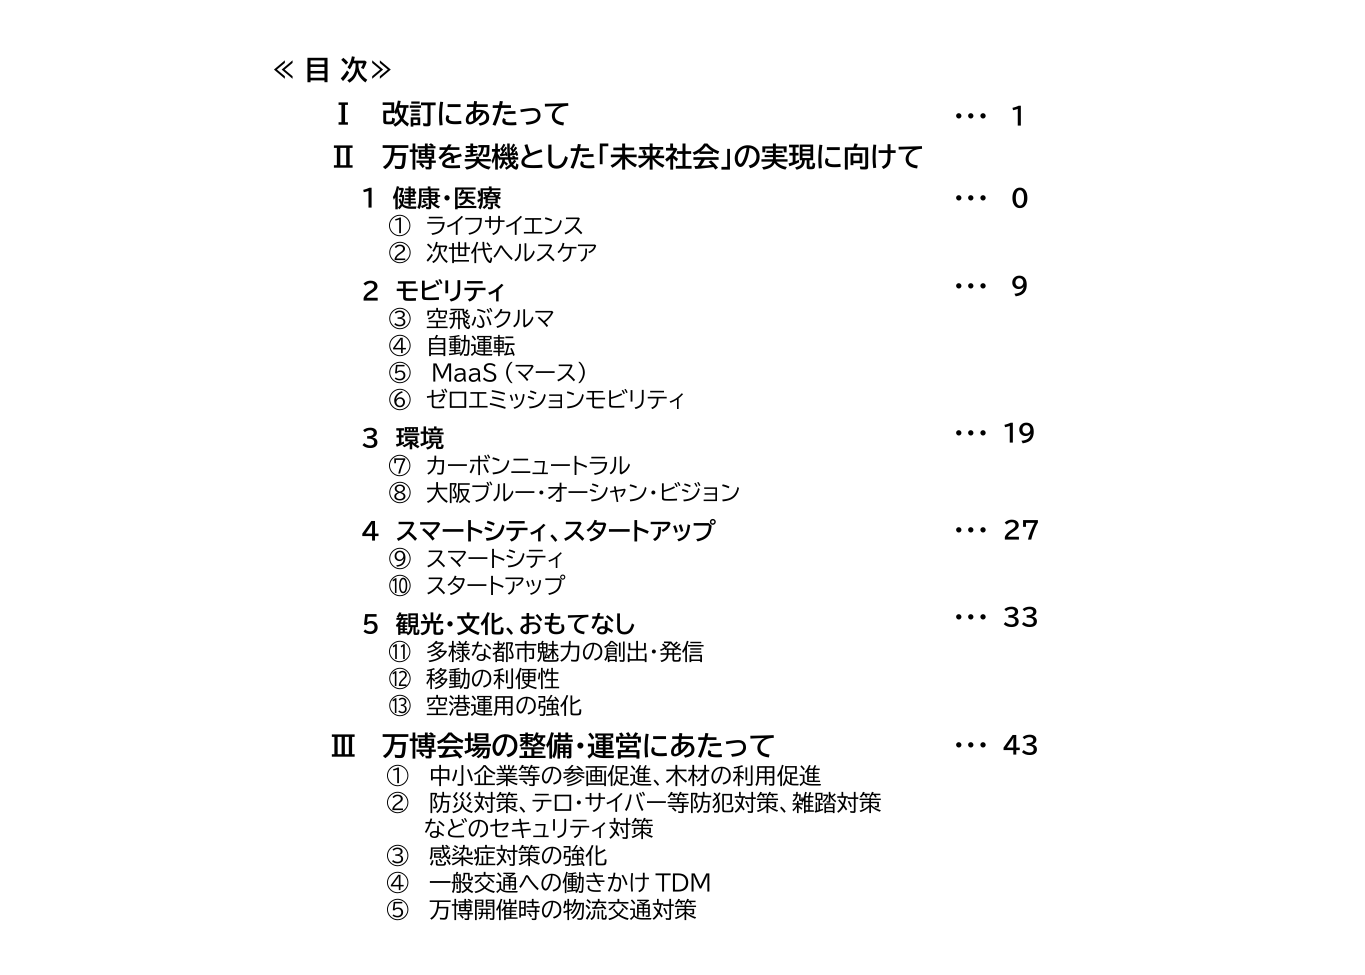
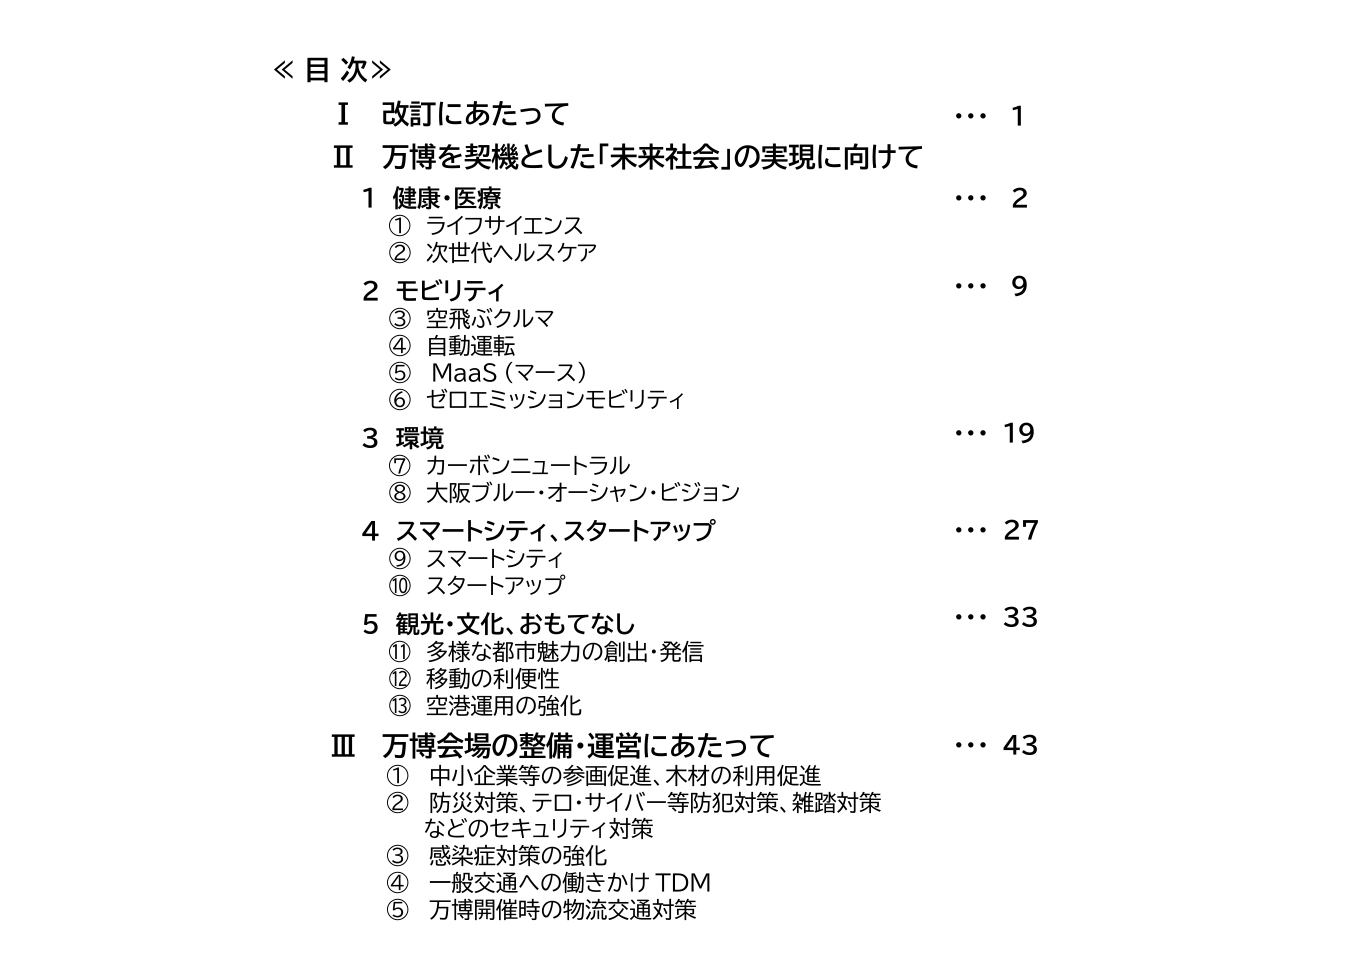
0: 0 -> 2 (1020, 199)
